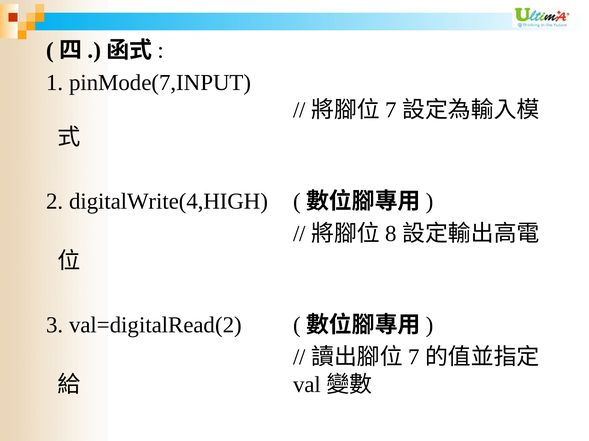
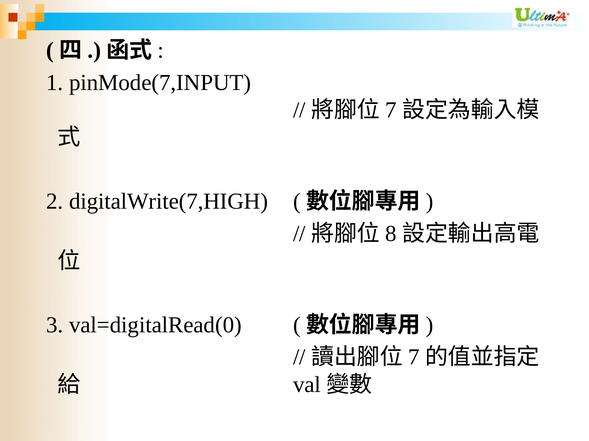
digitalWrite(4,HIGH: digitalWrite(4,HIGH -> digitalWrite(7,HIGH (169, 202)
val=digitalRead(2: val=digitalRead(2 -> val=digitalRead(0 (155, 326)
